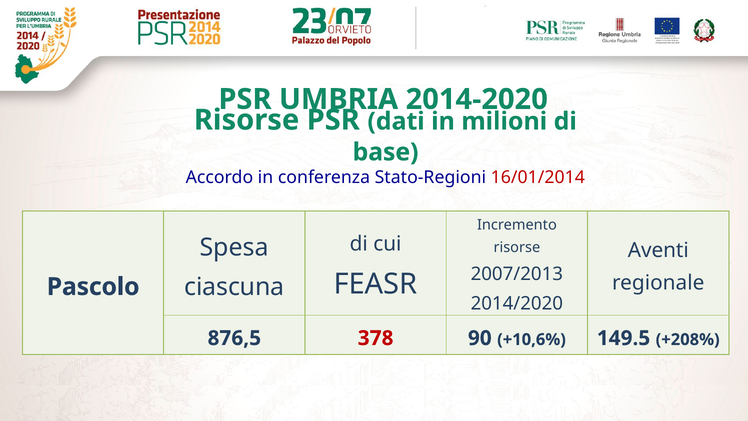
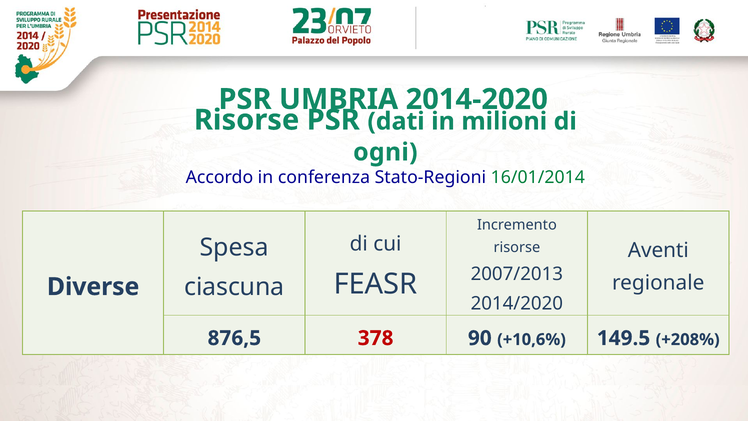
base: base -> ogni (385, 152)
16/01/2014 colour: red -> green (538, 177)
Pascolo: Pascolo -> Diverse (93, 287)
